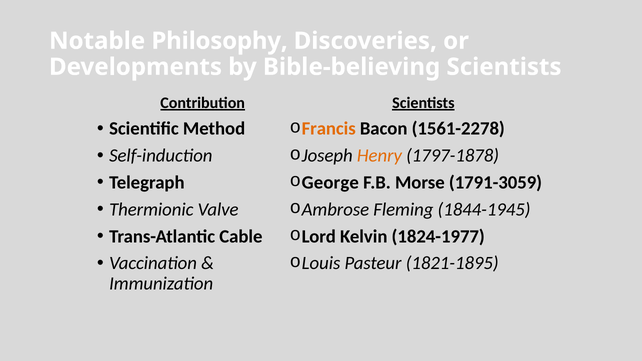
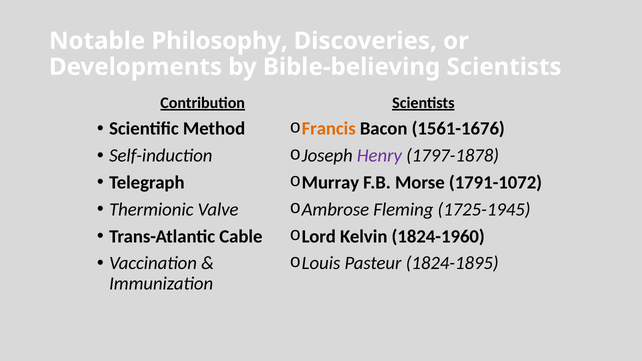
1561-2278: 1561-2278 -> 1561-1676 (458, 129)
Henry colour: orange -> purple (379, 156)
George: George -> Murray (330, 183)
1791-3059: 1791-3059 -> 1791-1072 (496, 183)
1844-1945: 1844-1945 -> 1725-1945 (484, 210)
1824-1977: 1824-1977 -> 1824-1960 (438, 236)
1821-1895: 1821-1895 -> 1824-1895 (452, 263)
